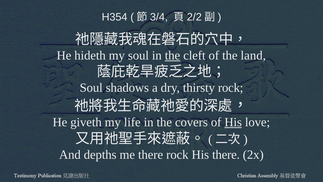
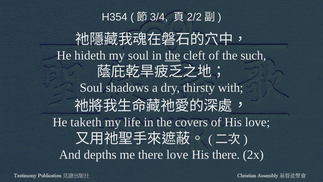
land: land -> such (253, 55)
thirsty rock: rock -> with (231, 88)
giveth: giveth -> taketh (86, 122)
His underline: present -> none (233, 122)
there rock: rock -> love (177, 154)
